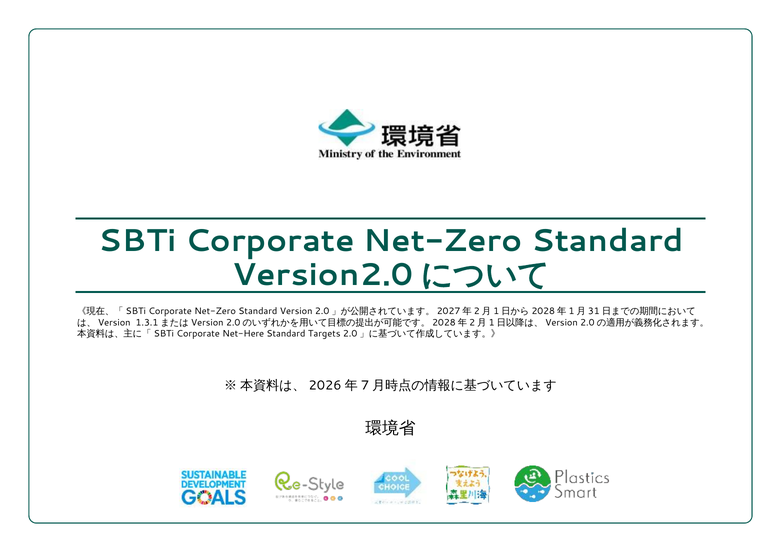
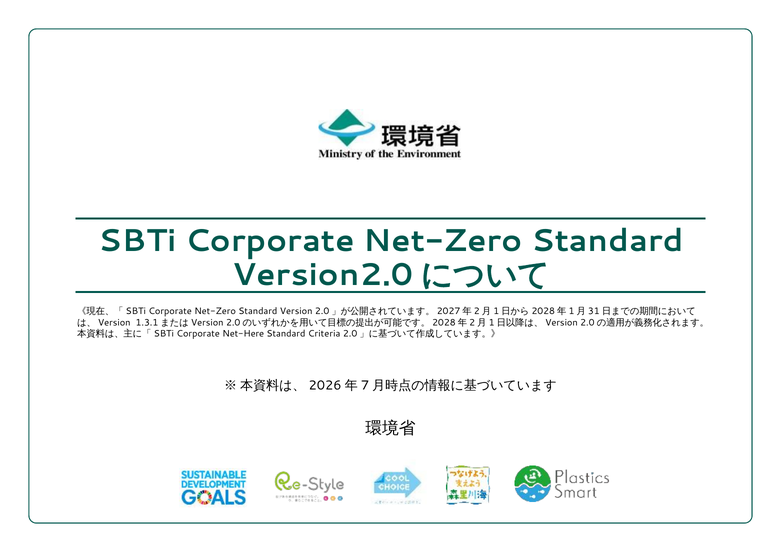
Targets: Targets -> Criteria (324, 334)
